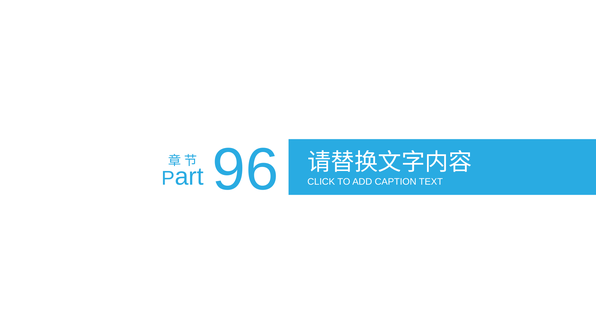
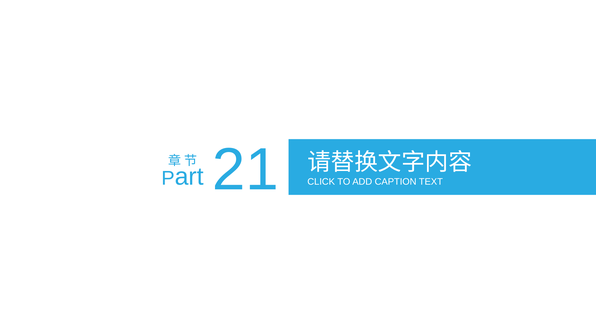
96: 96 -> 21 (245, 170)
